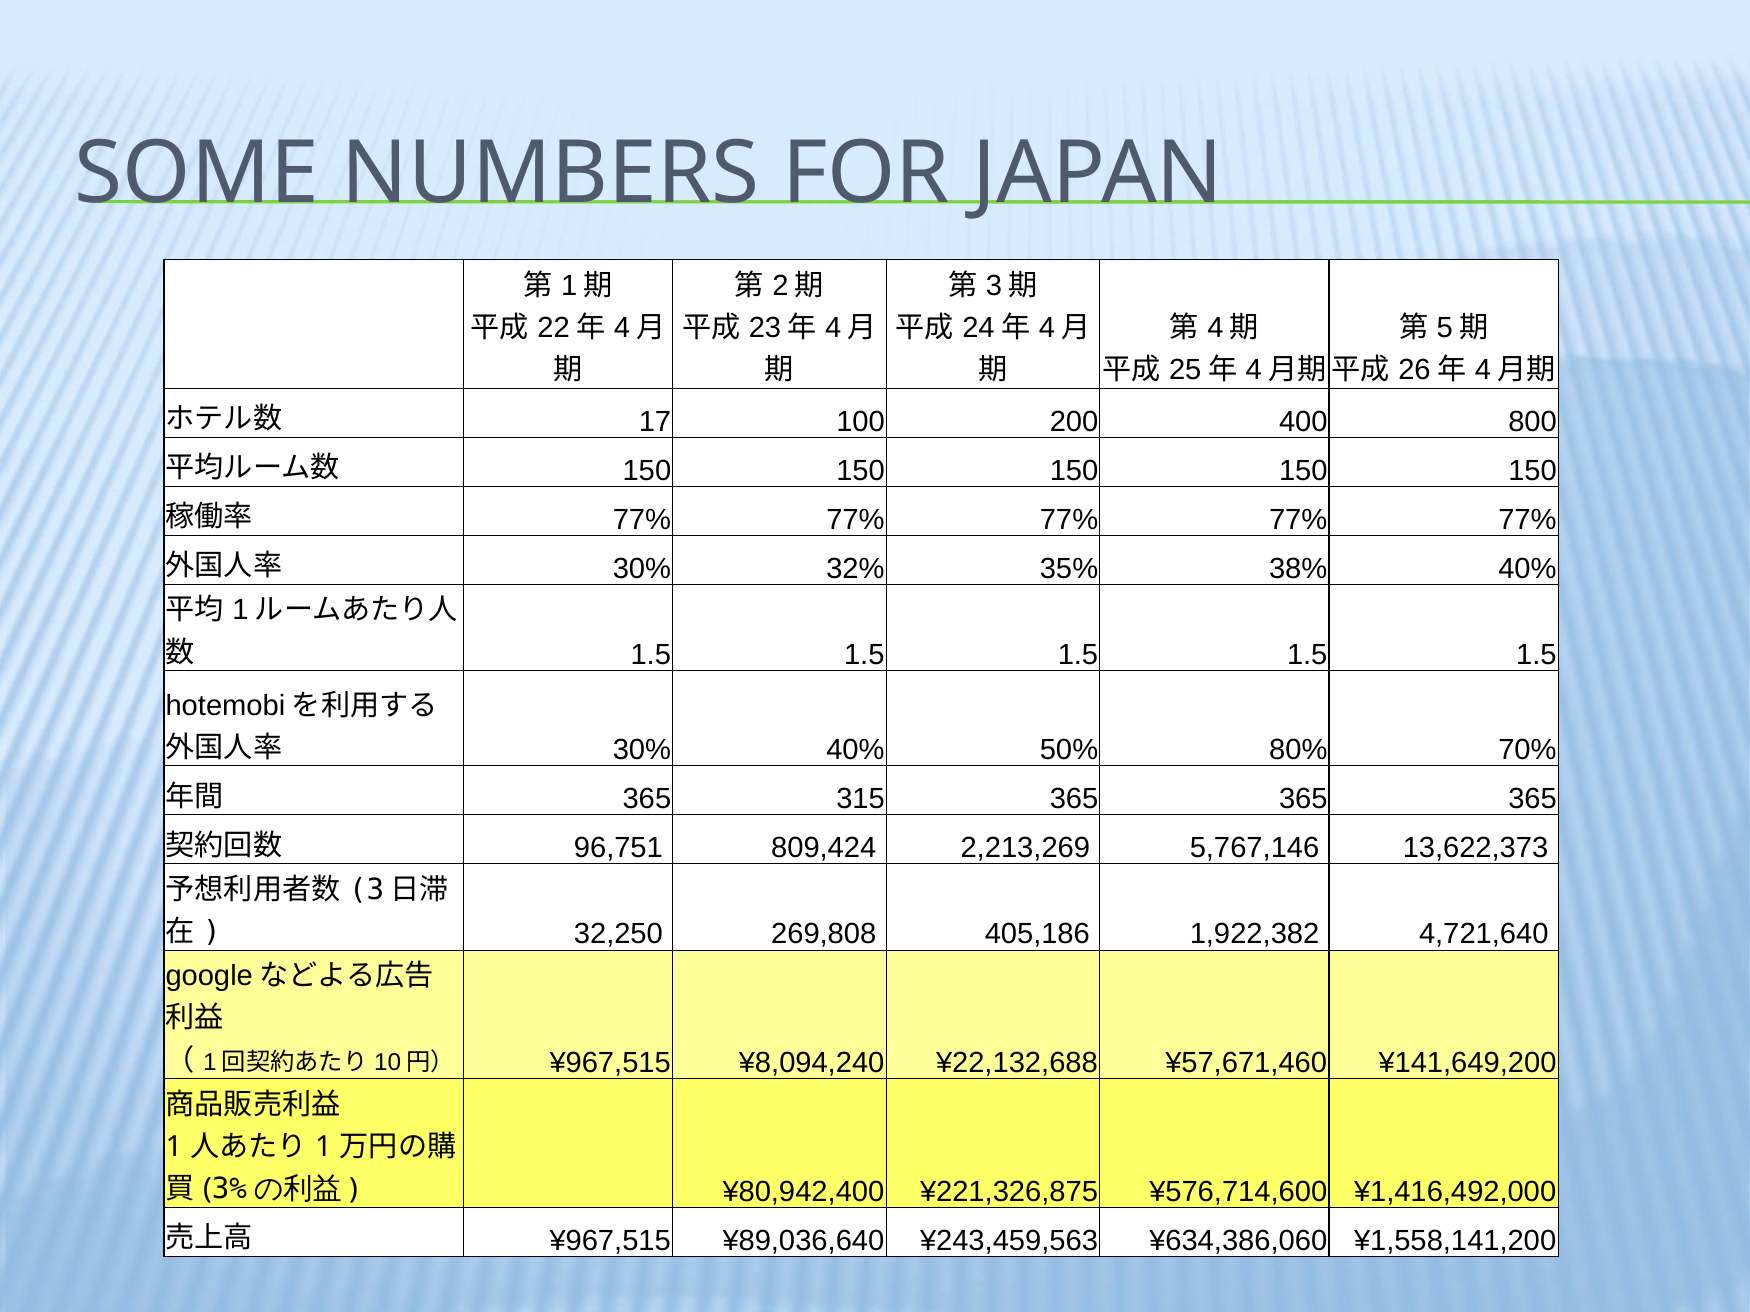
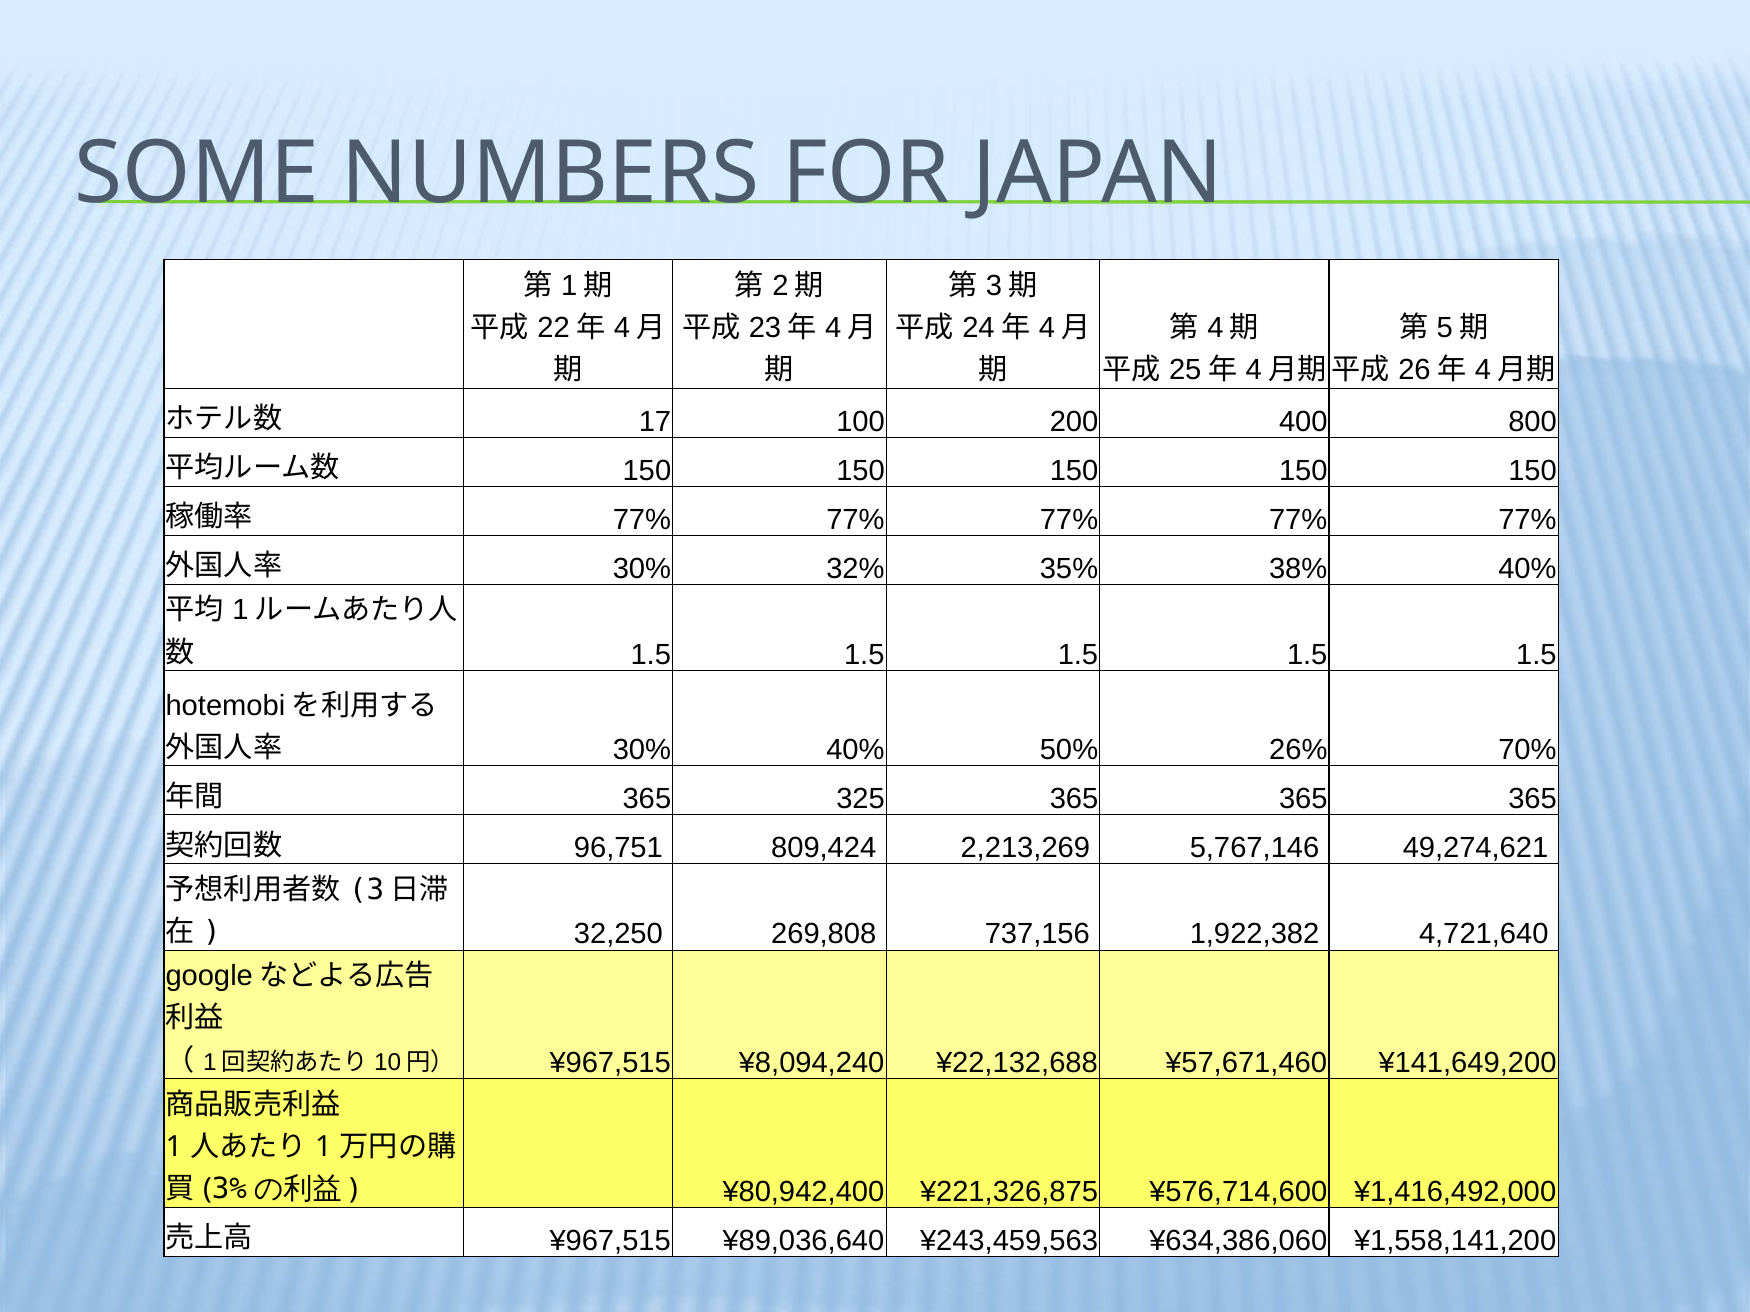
80%: 80% -> 26% (1298, 750)
315: 315 -> 325 (861, 799)
13,622,373: 13,622,373 -> 49,274,621 (1476, 848)
405,186: 405,186 -> 737,156 (1037, 935)
